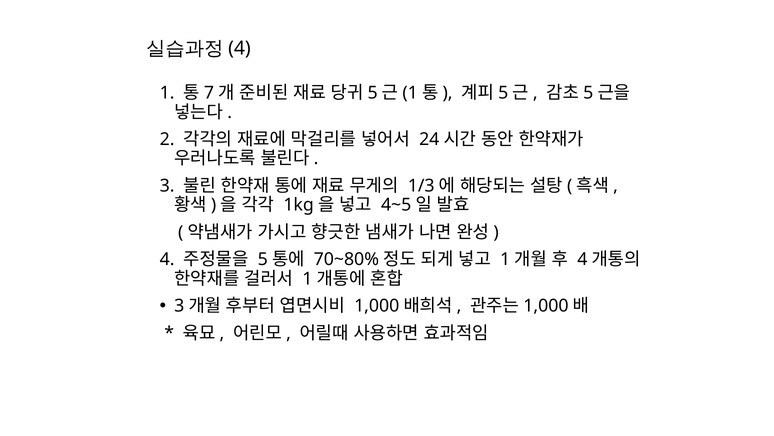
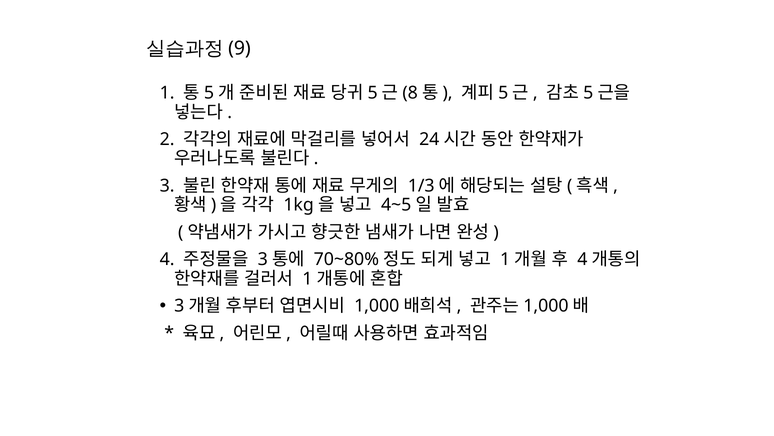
4: 4 -> 9 (239, 48)
7: 7 -> 5 (209, 93)
1: 1 -> 8 (410, 93)
5: 5 -> 3 (263, 259)
